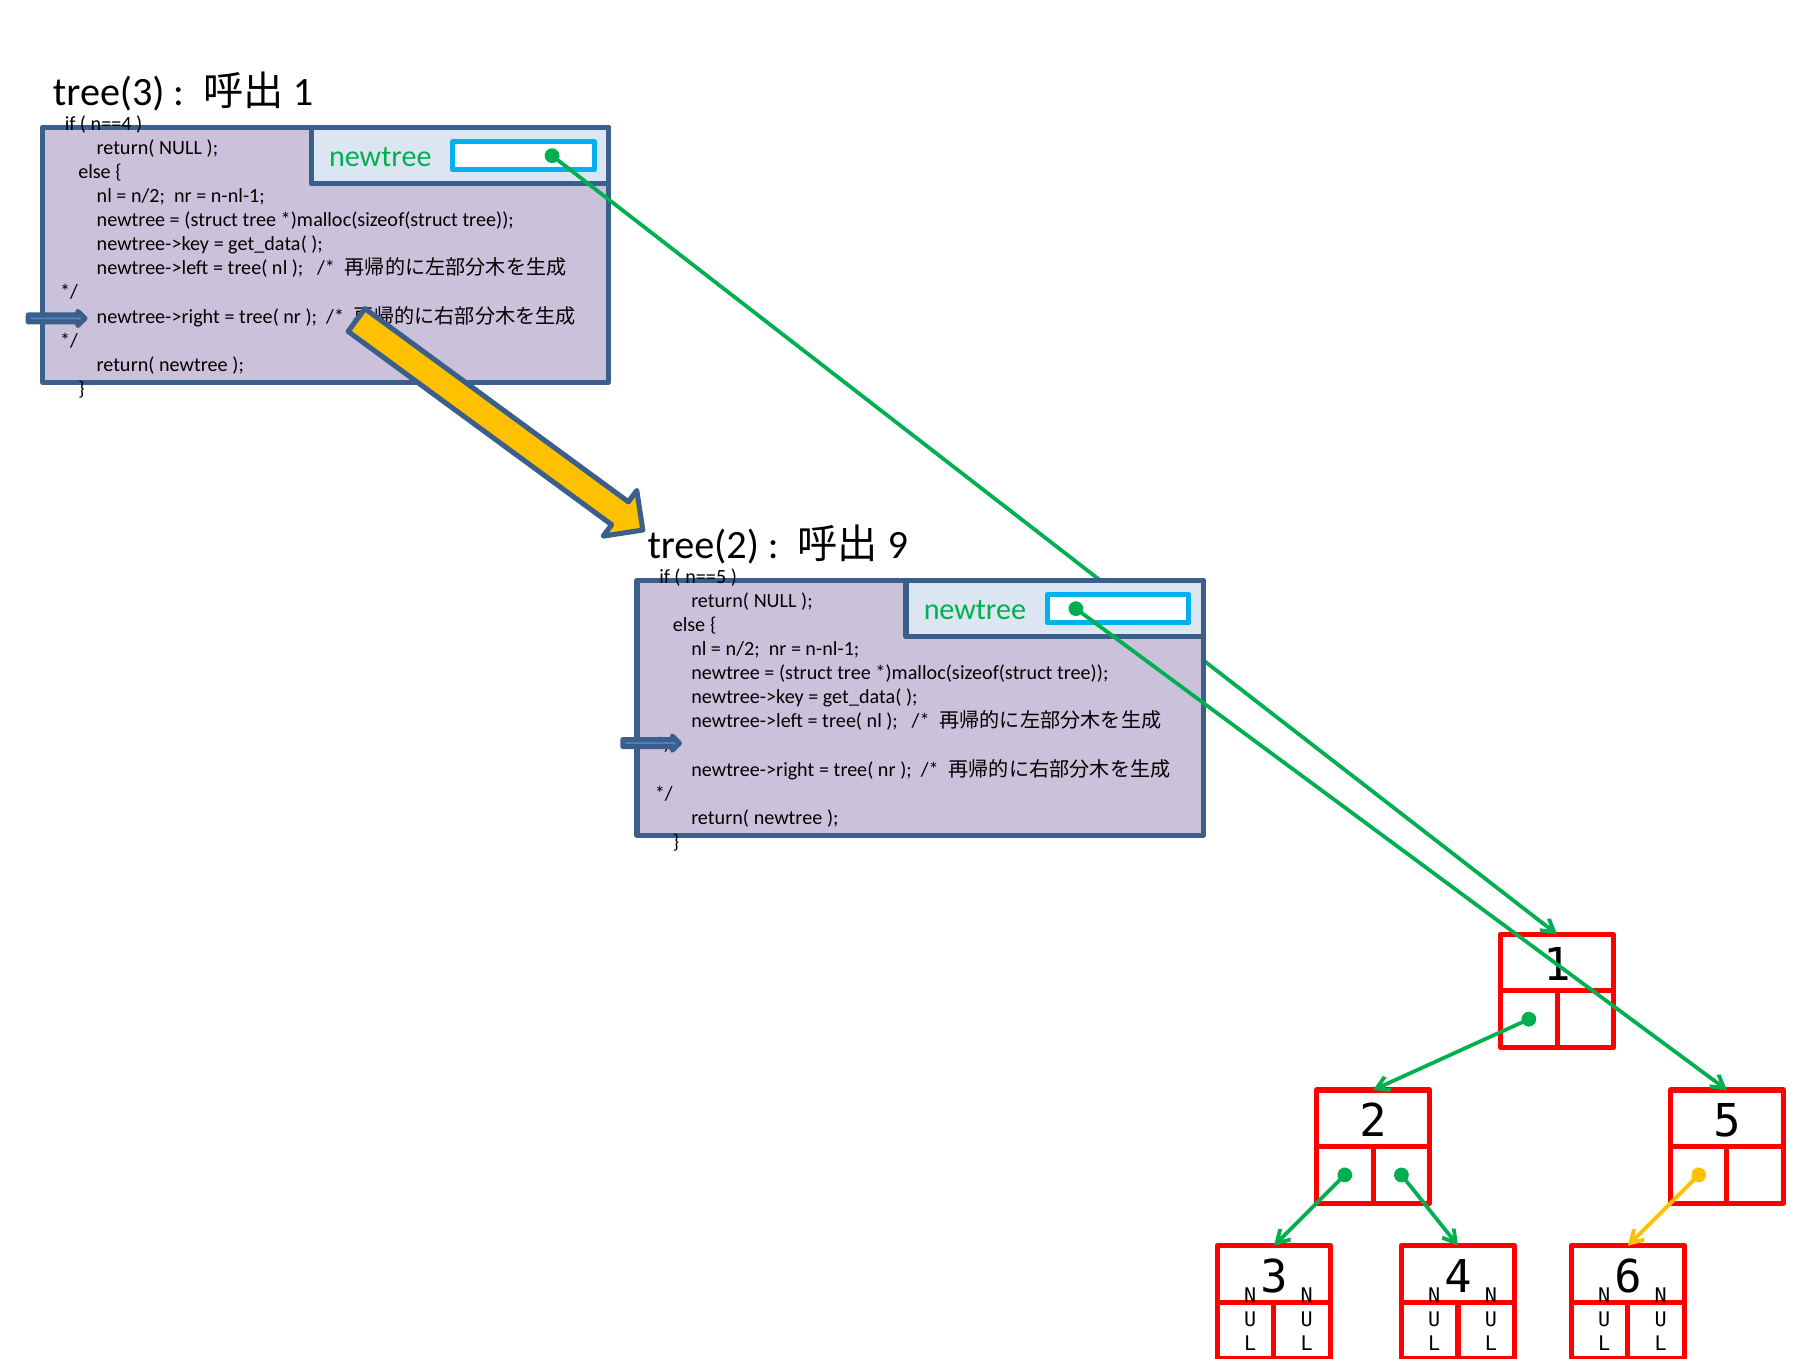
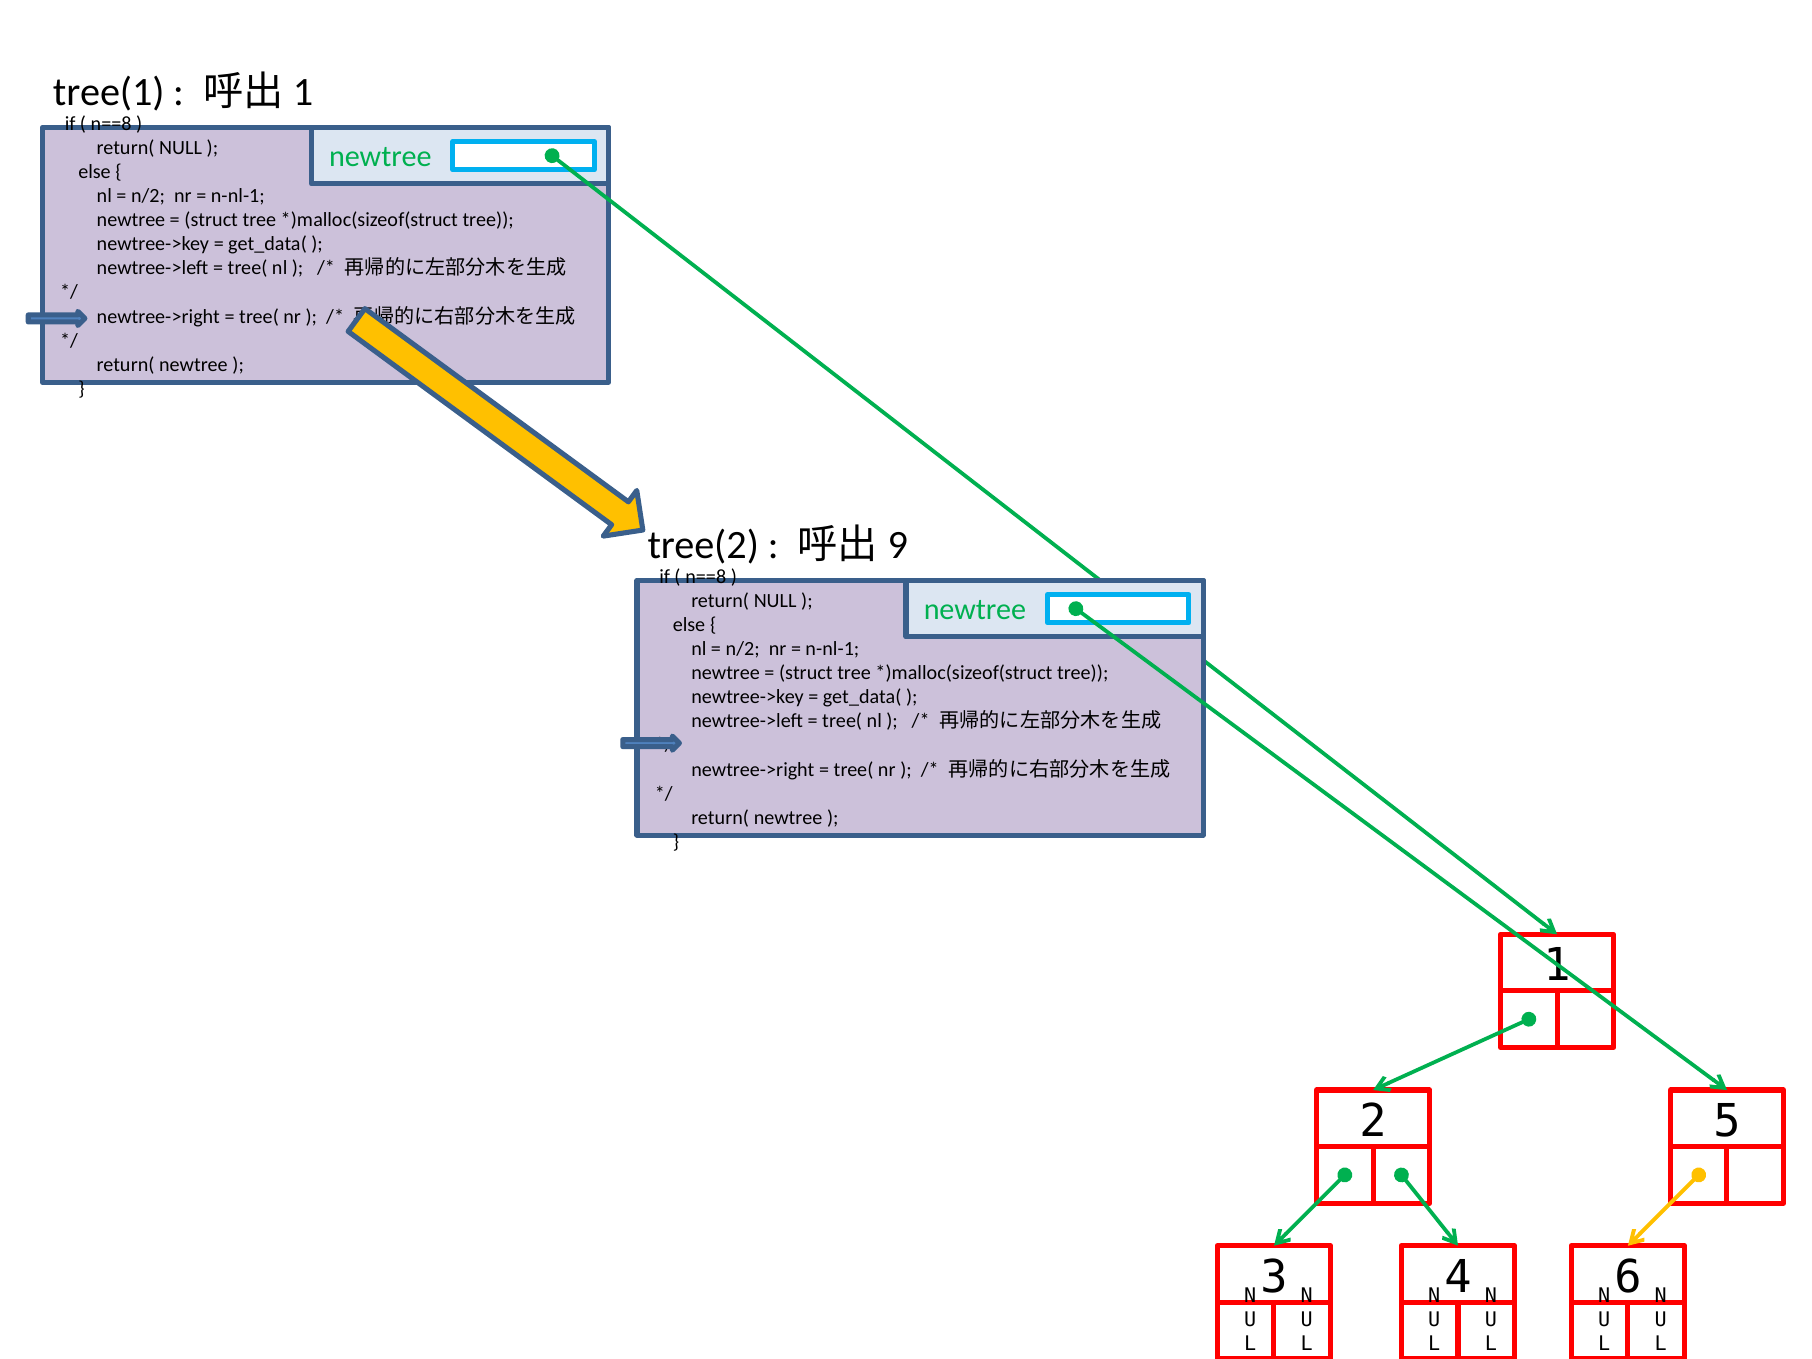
tree(3: tree(3 -> tree(1 (109, 93)
n==4: n==4 -> n==8 (111, 124)
n==5: n==5 -> n==8 (706, 577)
